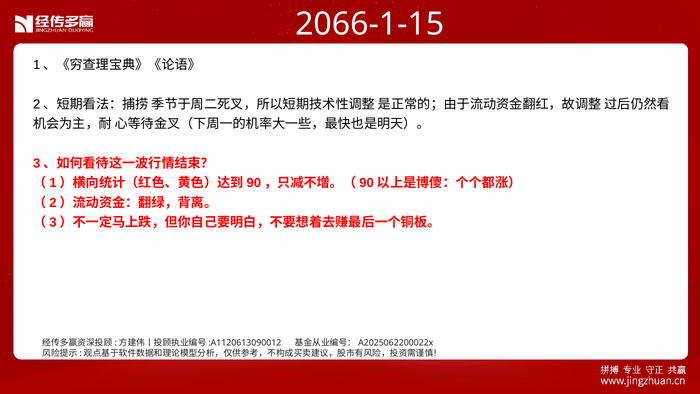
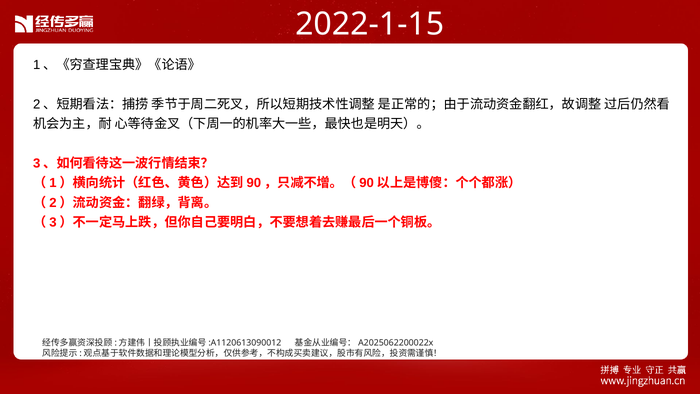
2066-1-15: 2066-1-15 -> 2022-1-15 (370, 24)
